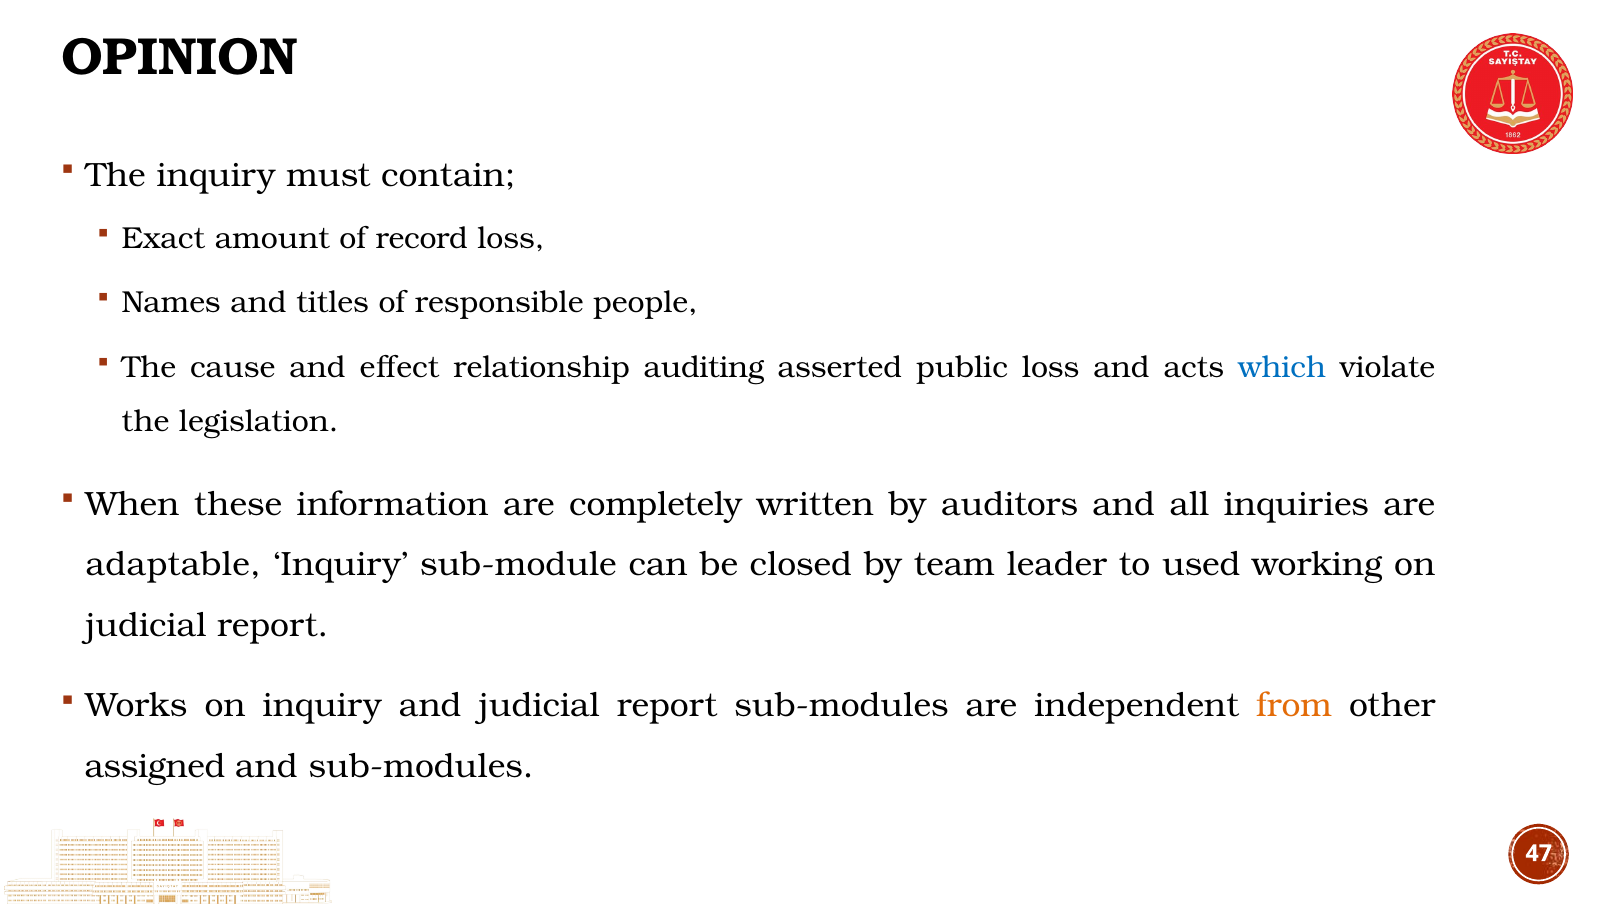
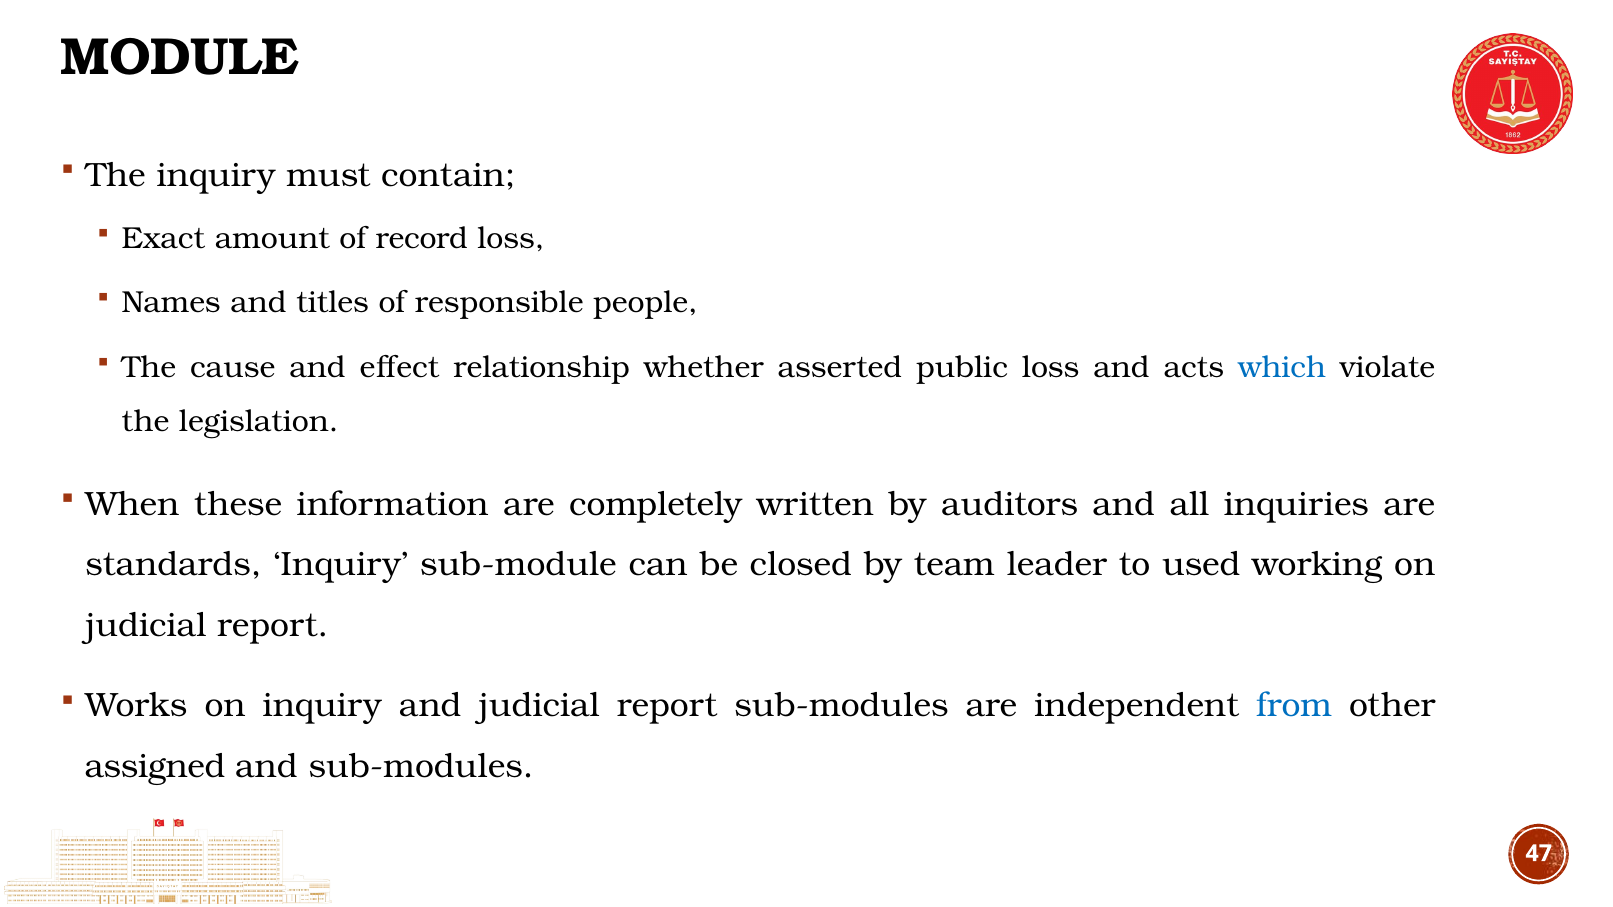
OPINION: OPINION -> MODULE (180, 58)
auditing: auditing -> whether (704, 367)
adaptable: adaptable -> standards (173, 565)
from colour: orange -> blue (1294, 706)
